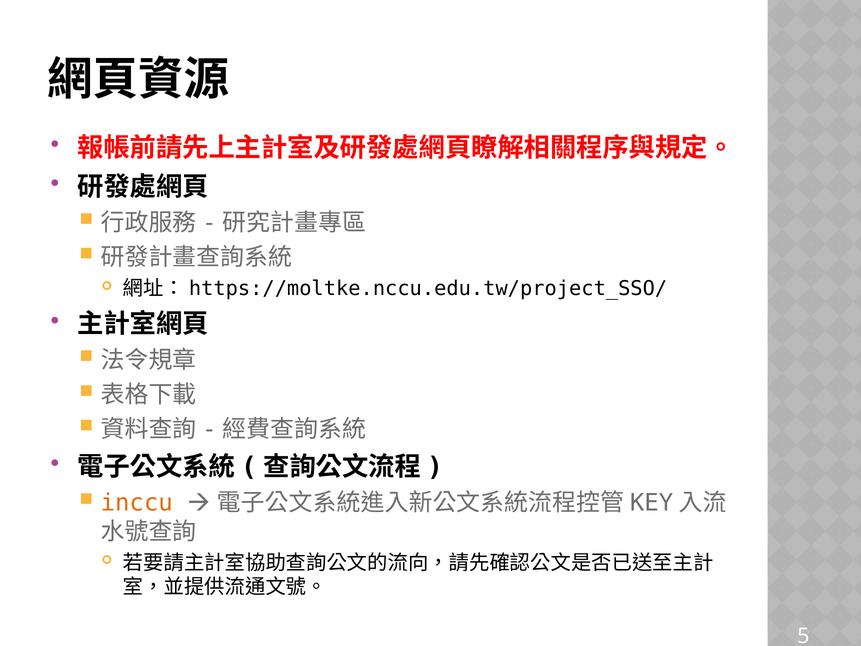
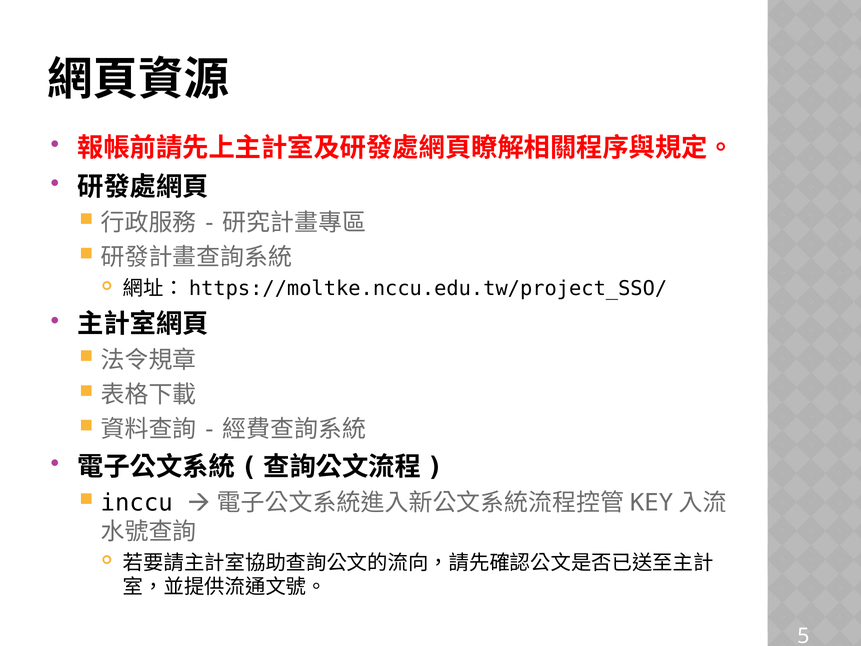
inccu colour: orange -> black (137, 503)
